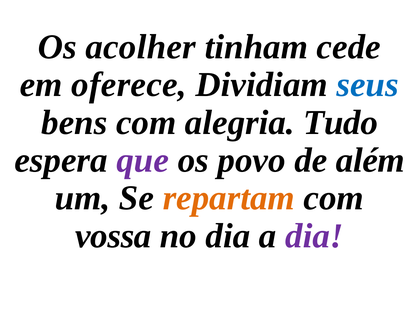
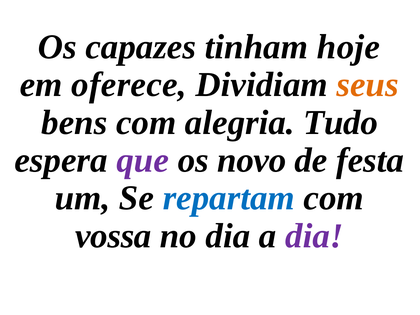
acolher: acolher -> capazes (141, 47)
cede: cede -> hoje (349, 47)
seus colour: blue -> orange (368, 85)
povo: povo -> novo (252, 160)
além: além -> festa (370, 160)
repartam colour: orange -> blue (229, 198)
